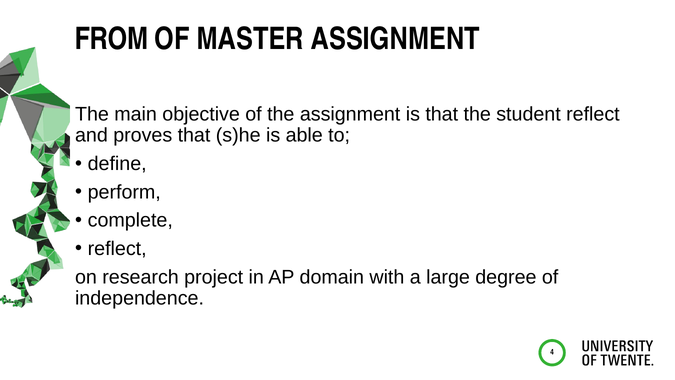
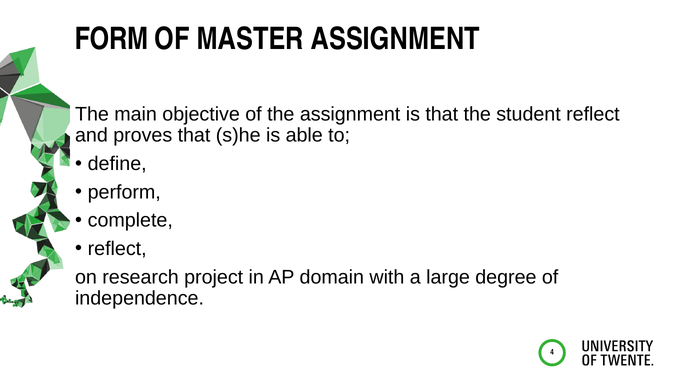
FROM: FROM -> FORM (111, 39)
